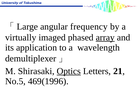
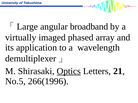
frequency: frequency -> broadband (89, 27)
array underline: present -> none (105, 38)
469(1996: 469(1996 -> 266(1996 (48, 82)
